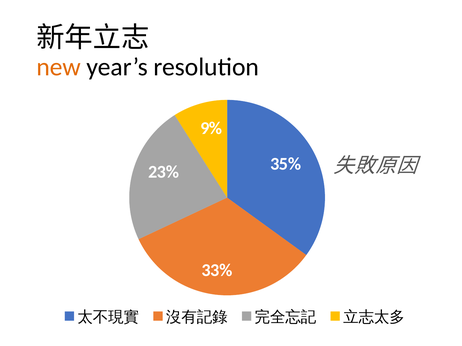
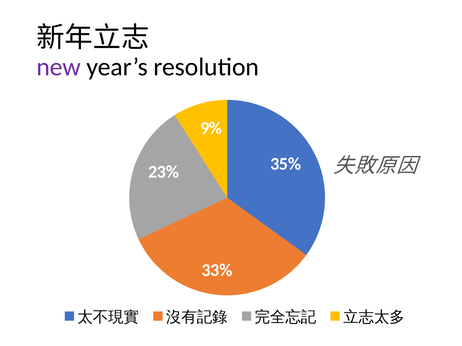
new colour: orange -> purple (59, 67)
